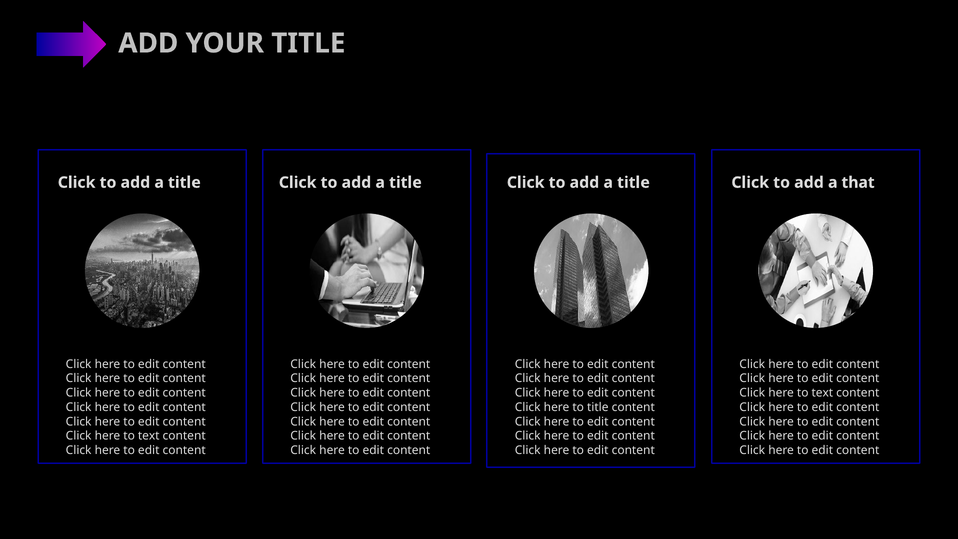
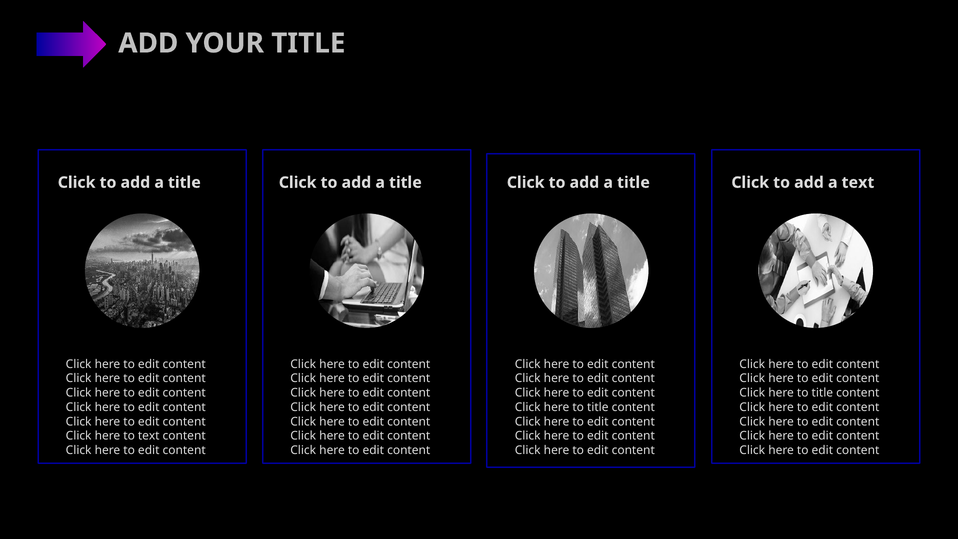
a that: that -> text (858, 182)
text: text -> title (822, 393)
